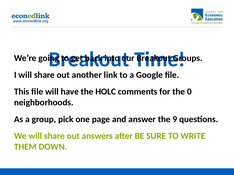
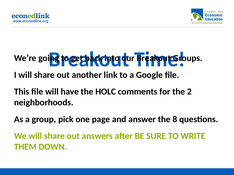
0: 0 -> 2 (189, 92)
9: 9 -> 8 (175, 120)
